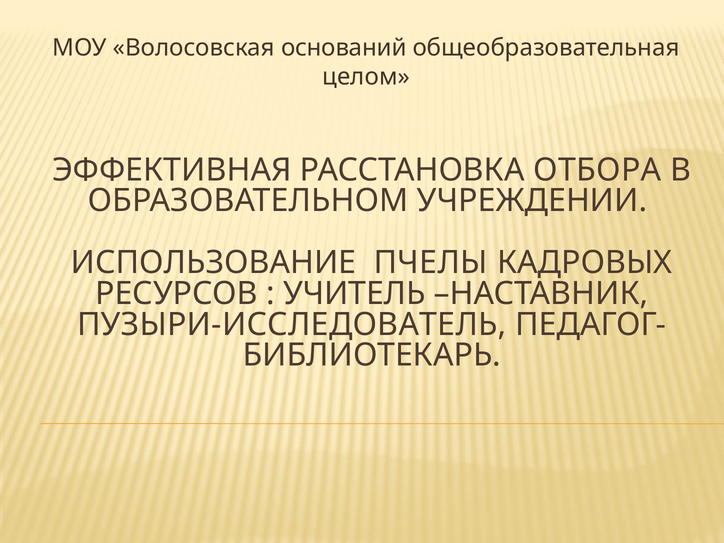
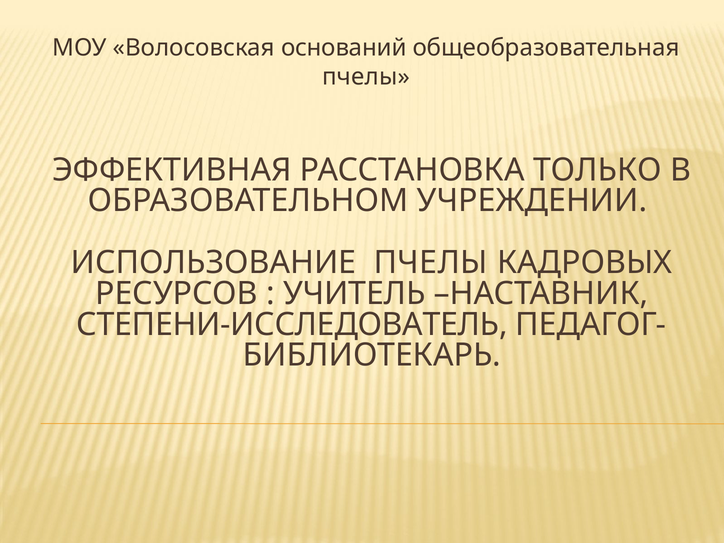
целом: целом -> пчелы (366, 77)
ОТБОРА: ОТБОРА -> ТОЛЬКО (597, 170)
ПУЗЫРИ-ИССЛЕДОВАТЕЛЬ: ПУЗЫРИ-ИССЛЕДОВАТЕЛЬ -> СТЕПЕНИ-ИССЛЕДОВАТЕЛЬ (292, 324)
